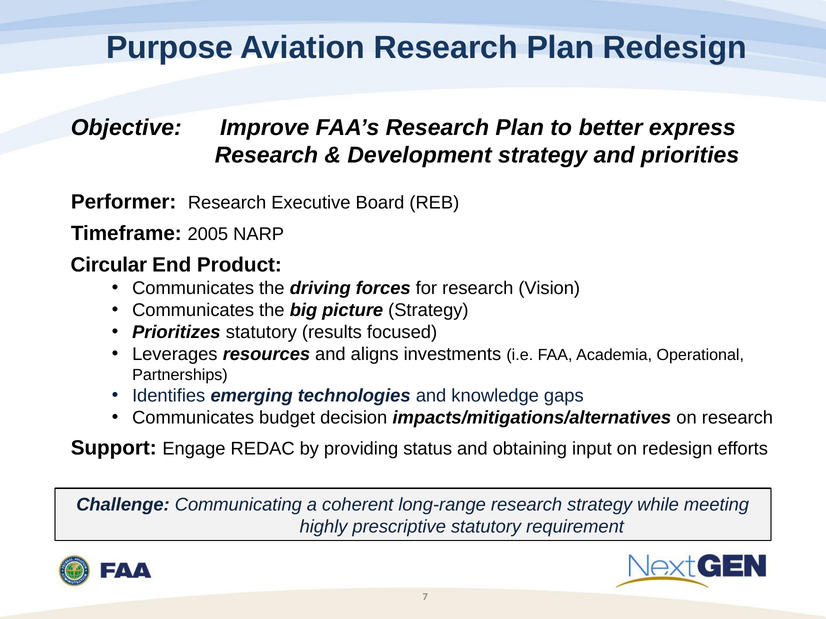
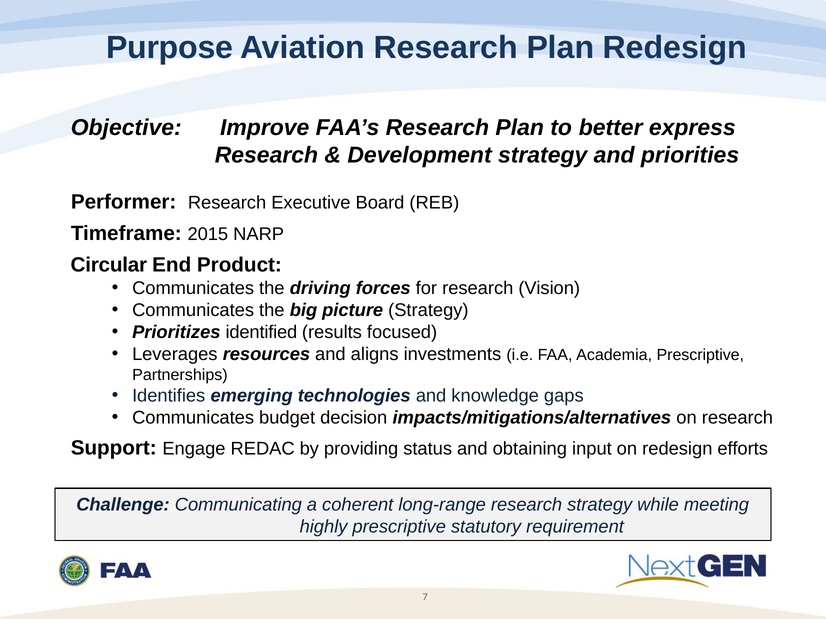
2005: 2005 -> 2015 (208, 234)
Prioritizes statutory: statutory -> identified (261, 333)
Academia Operational: Operational -> Prescriptive (700, 355)
